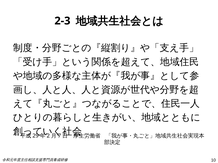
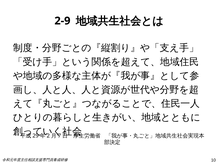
2-3: 2-3 -> 2-9 (62, 21)
